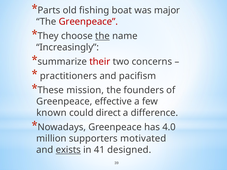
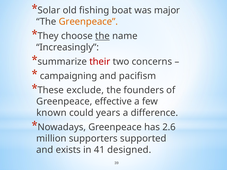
Parts: Parts -> Solar (49, 10)
Greenpeace colour: red -> orange (88, 22)
practitioners: practitioners -> campaigning (69, 76)
mission: mission -> exclude (85, 90)
direct: direct -> years (108, 113)
4.0: 4.0 -> 2.6 (169, 127)
motivated: motivated -> supported (143, 139)
exists underline: present -> none (68, 150)
